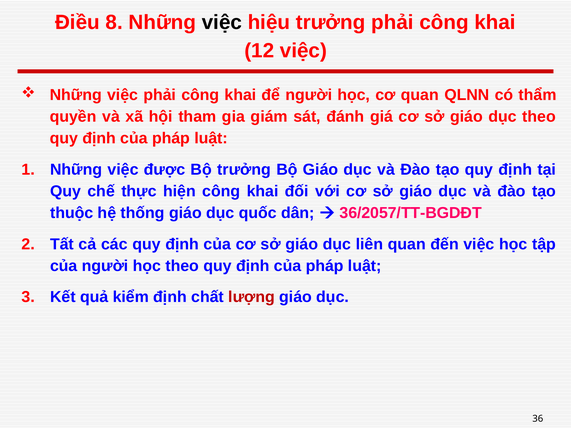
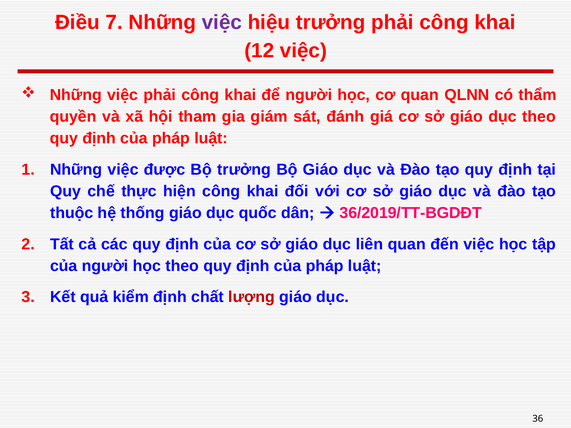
8: 8 -> 7 (114, 22)
việc colour: black -> purple (222, 22)
36/2057/TT-BGDĐT: 36/2057/TT-BGDĐT -> 36/2019/TT-BGDĐT (411, 213)
